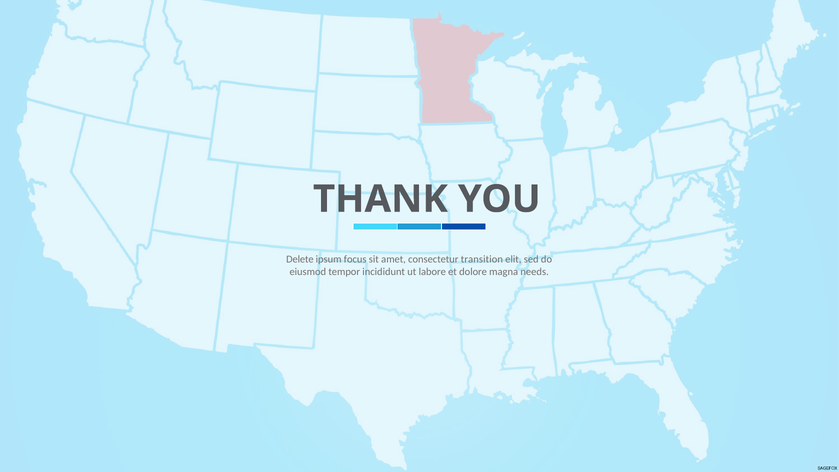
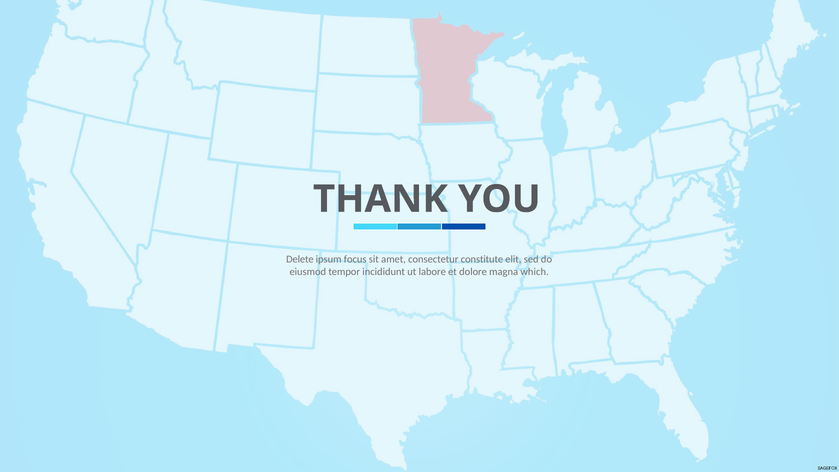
transition: transition -> constitute (482, 259)
needs: needs -> which (535, 272)
